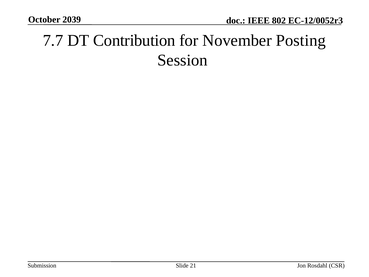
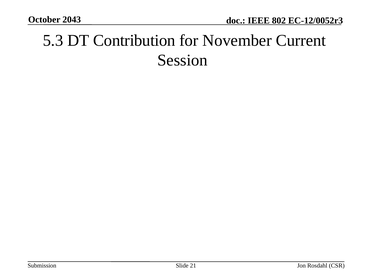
2039: 2039 -> 2043 (72, 20)
7.7: 7.7 -> 5.3 (53, 40)
Posting: Posting -> Current (301, 40)
